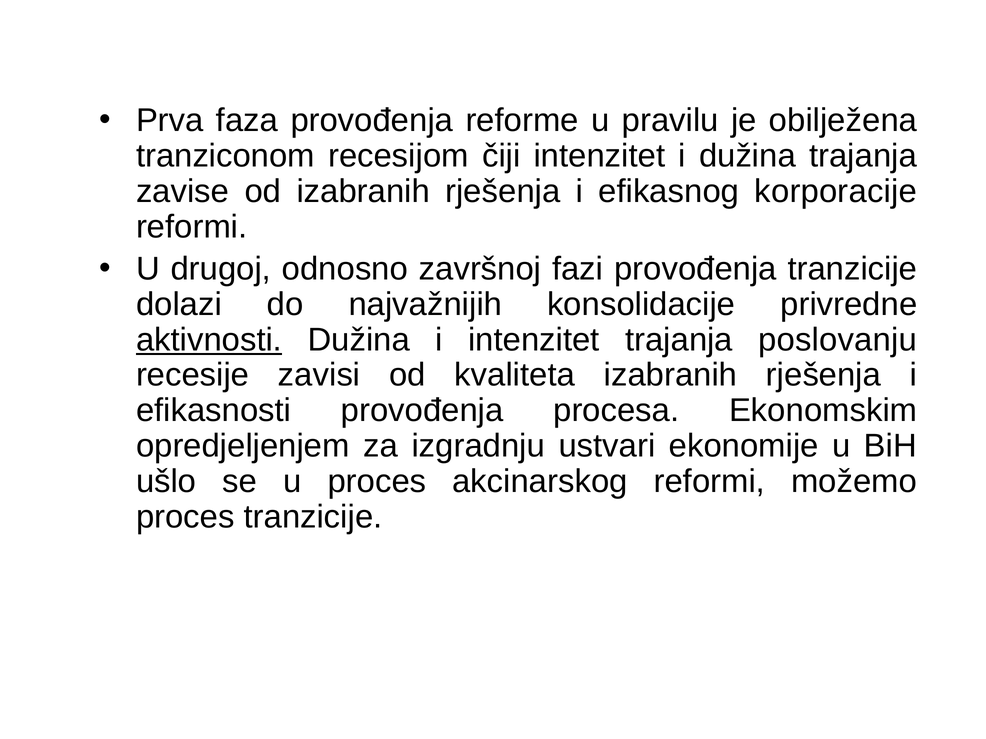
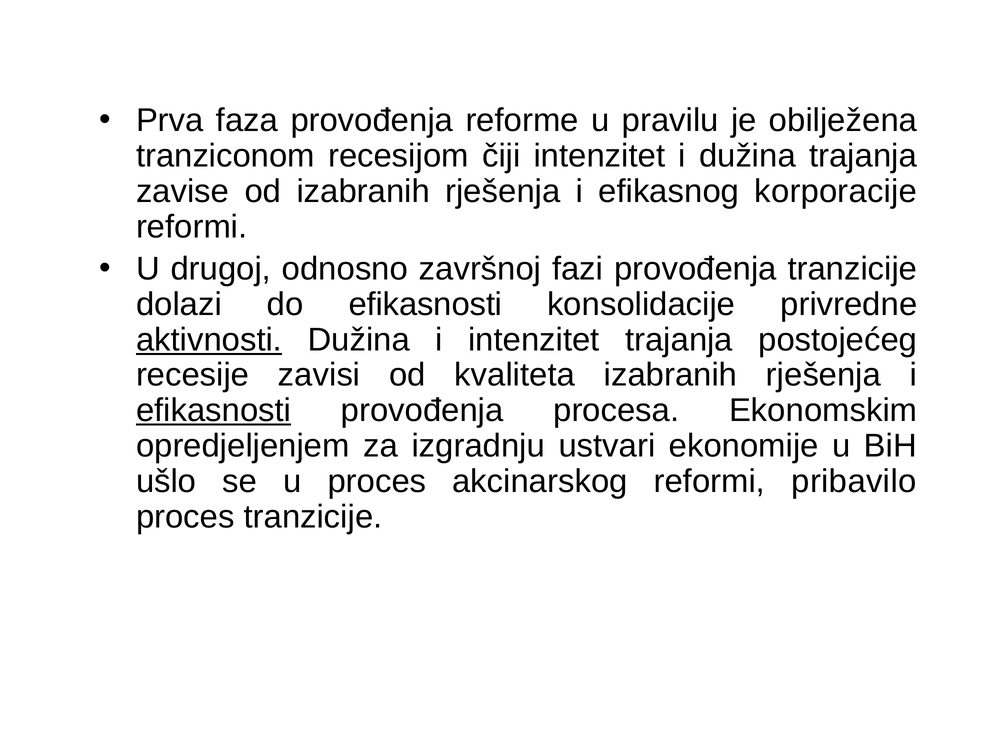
do najvažnijih: najvažnijih -> efikasnosti (425, 304)
poslovanju: poslovanju -> postojećeg (838, 340)
efikasnosti underline: none -> present (214, 411)
možemo: možemo -> pribavilo (854, 482)
